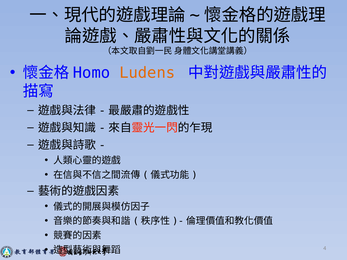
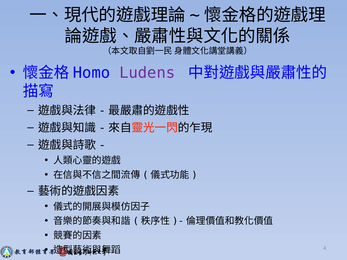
Ludens colour: orange -> purple (147, 73)
